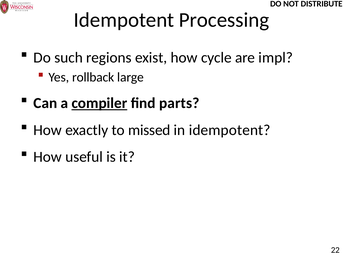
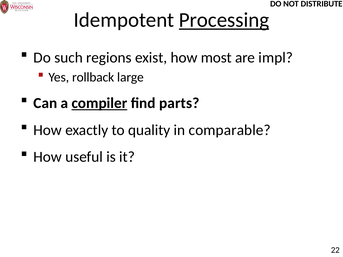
Processing underline: none -> present (224, 20)
cycle: cycle -> most (216, 58)
missed: missed -> quality (149, 130)
in idempotent: idempotent -> comparable (230, 130)
